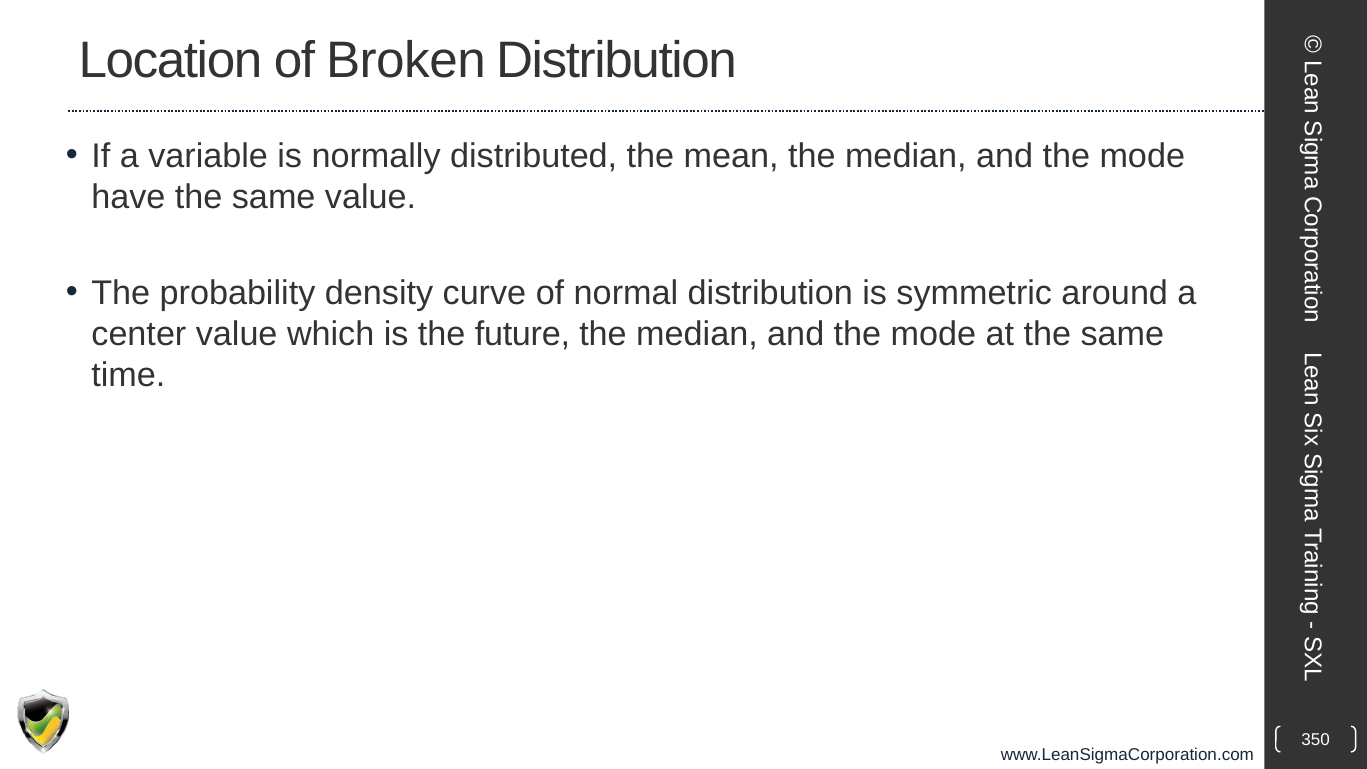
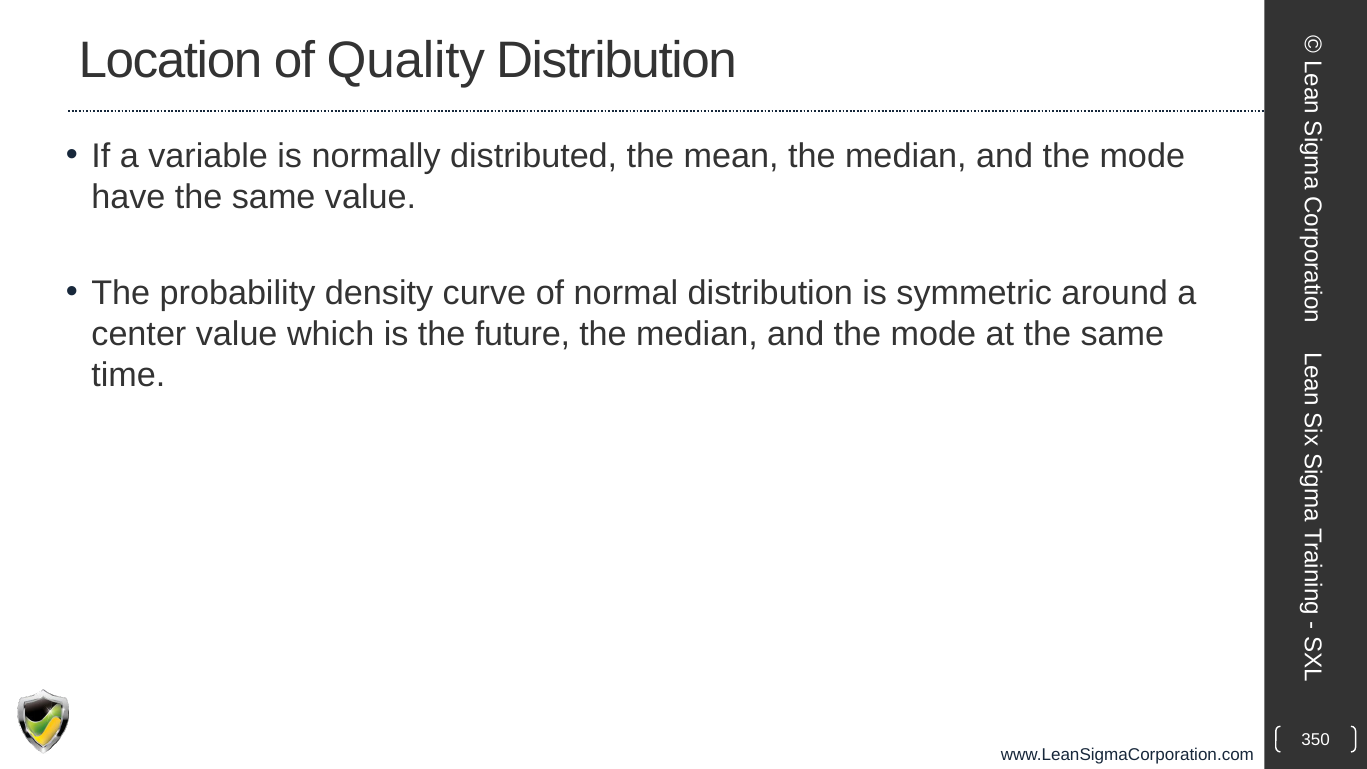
Broken: Broken -> Quality (406, 61)
